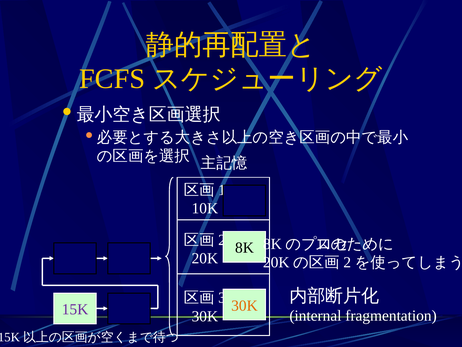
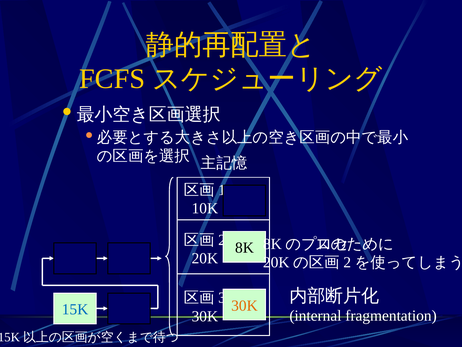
15K colour: purple -> blue (75, 309)
